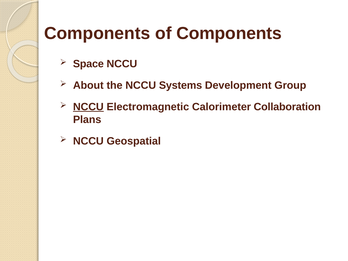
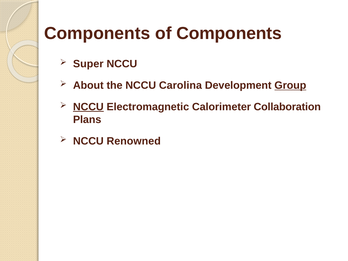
Space: Space -> Super (88, 64)
Systems: Systems -> Carolina (180, 85)
Group underline: none -> present (290, 85)
Geospatial: Geospatial -> Renowned (134, 141)
